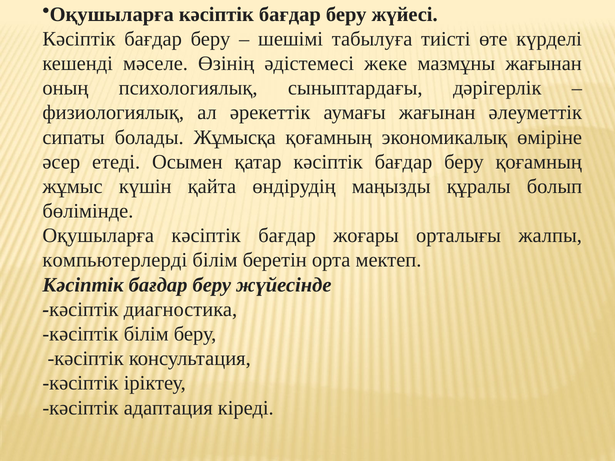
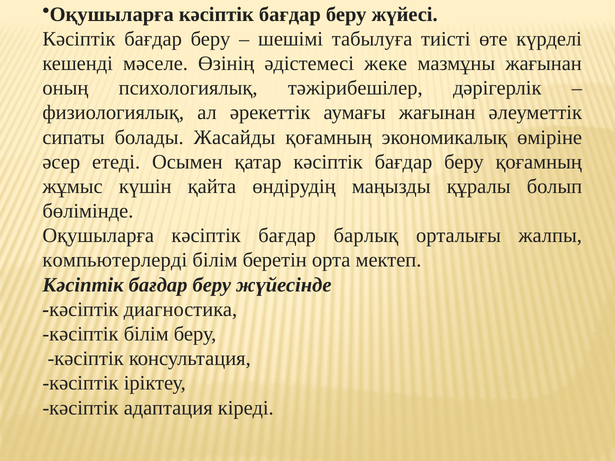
сыныптардағы: сыныптардағы -> тәжірибешілер (355, 88)
Жұмысқа: Жұмысқа -> Жасайды (234, 137)
жоғары: жоғары -> барлық (366, 236)
